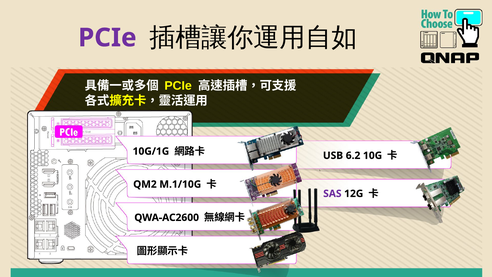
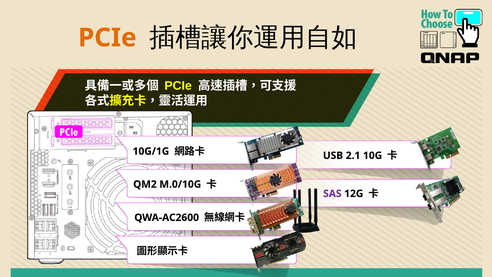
PCIe colour: purple -> orange (107, 38)
6.2: 6.2 -> 2.1 (353, 155)
M.1/10G: M.1/10G -> M.0/10G (180, 184)
